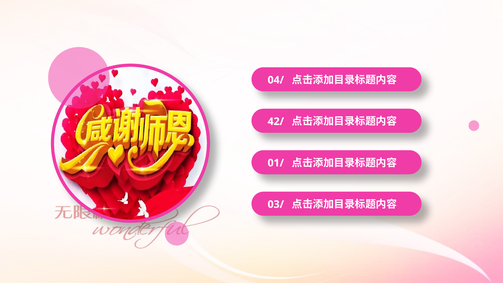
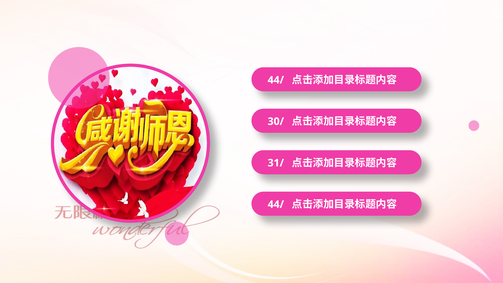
04/: 04/ -> 44/ (276, 80)
42/: 42/ -> 30/ (276, 121)
01/: 01/ -> 31/ (276, 163)
03/: 03/ -> 44/ (276, 204)
